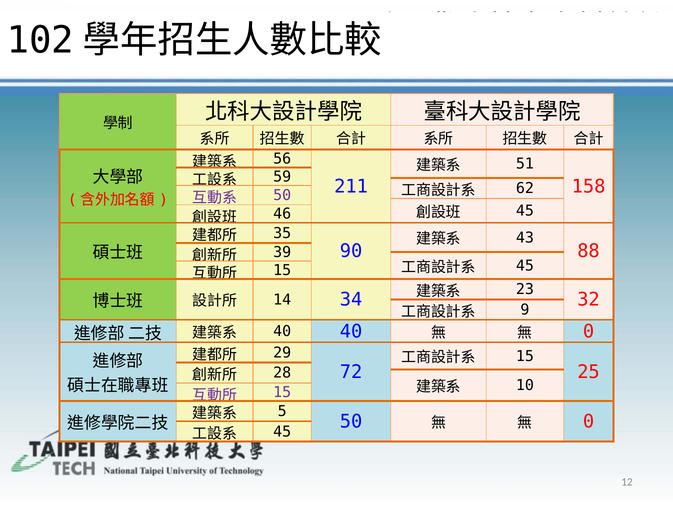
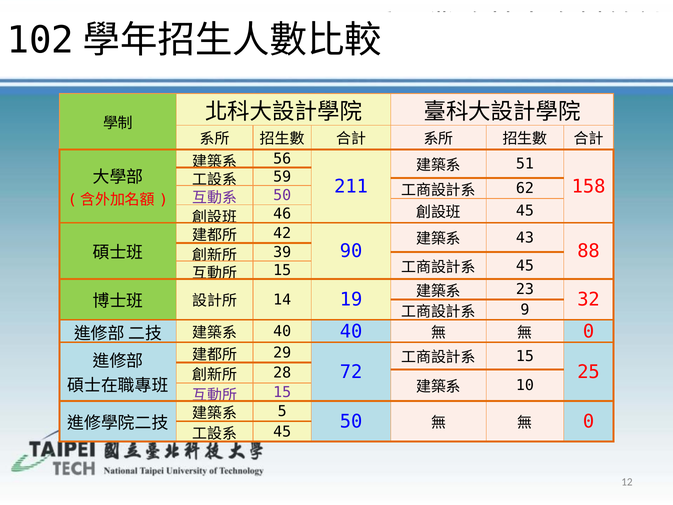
35: 35 -> 42 (282, 233)
34: 34 -> 19 (351, 300)
